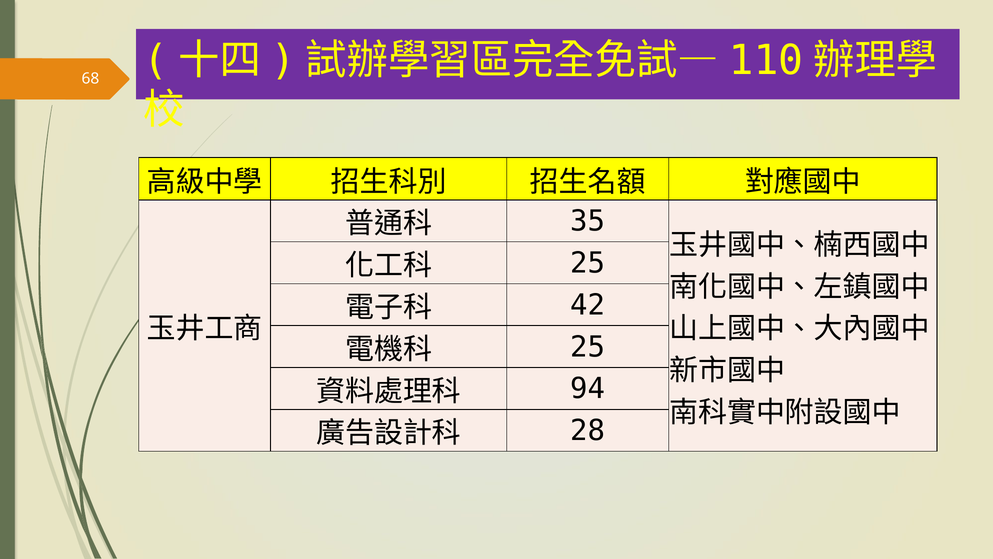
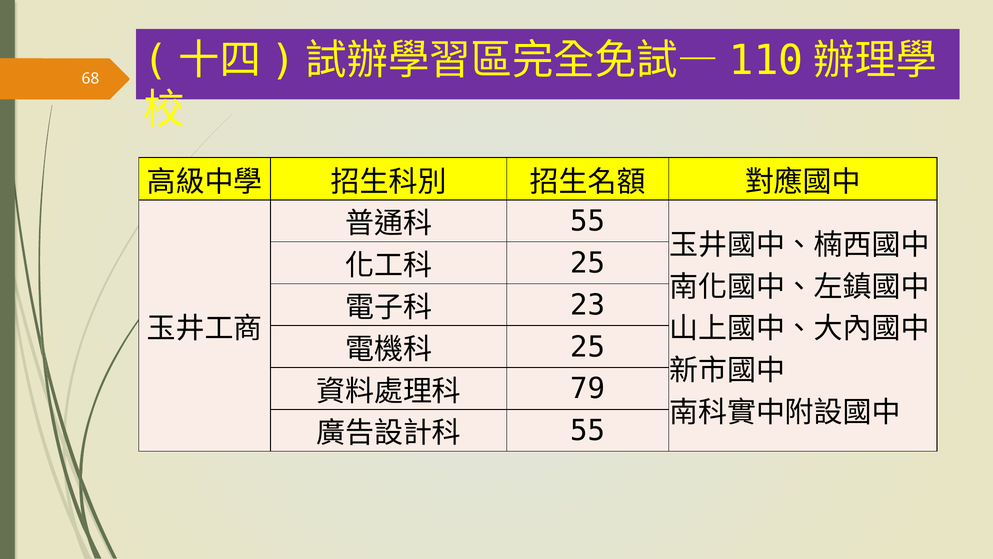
35: 35 -> 55 (588, 221)
42: 42 -> 23 (588, 305)
94: 94 -> 79 (588, 389)
28: 28 -> 55 (588, 430)
